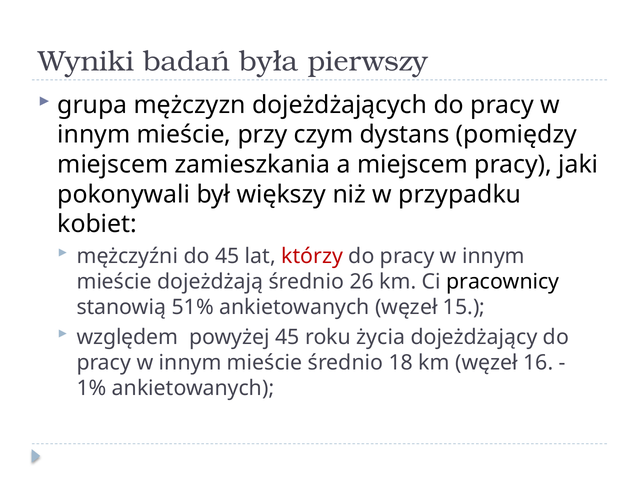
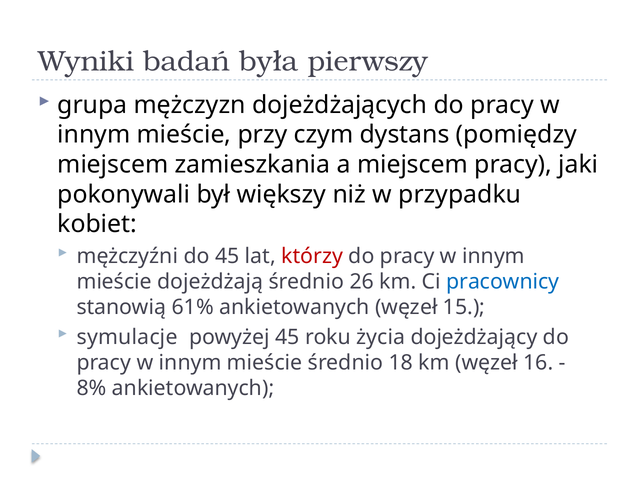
pracownicy colour: black -> blue (503, 282)
51%: 51% -> 61% (193, 307)
względem: względem -> symulacje (127, 337)
1%: 1% -> 8% (92, 388)
